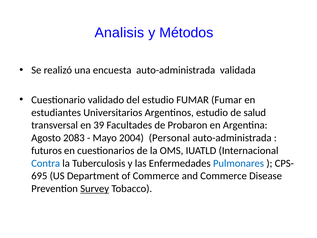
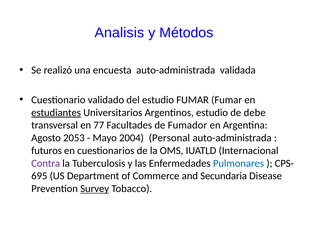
estudiantes underline: none -> present (56, 112)
salud: salud -> debe (255, 112)
39: 39 -> 77 (99, 125)
Probaron: Probaron -> Fumador (187, 125)
2083: 2083 -> 2053 (74, 138)
Contra colour: blue -> purple (46, 163)
and Commerce: Commerce -> Secundaria (224, 176)
